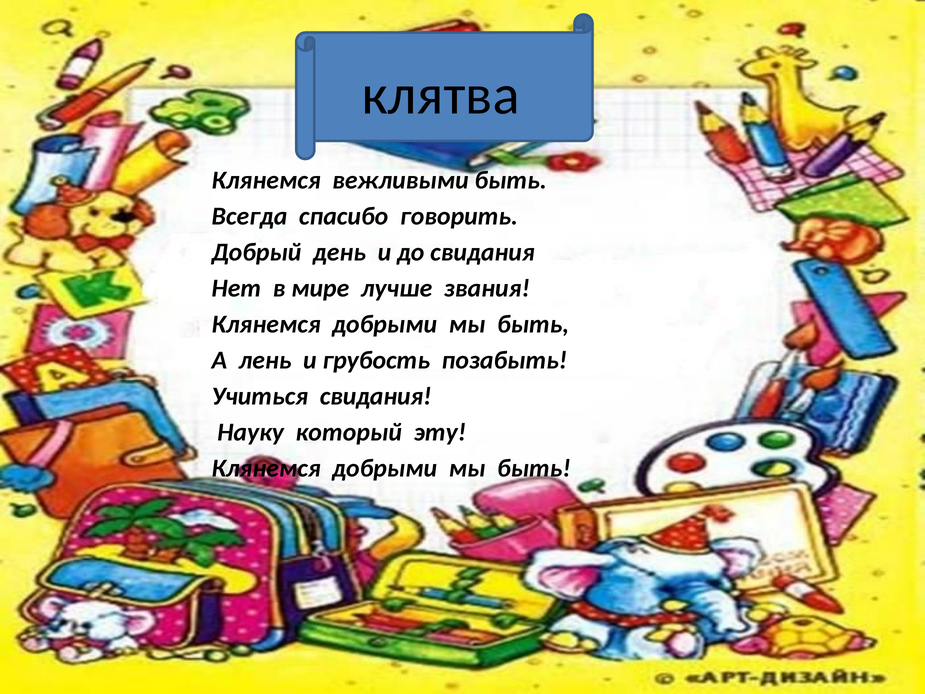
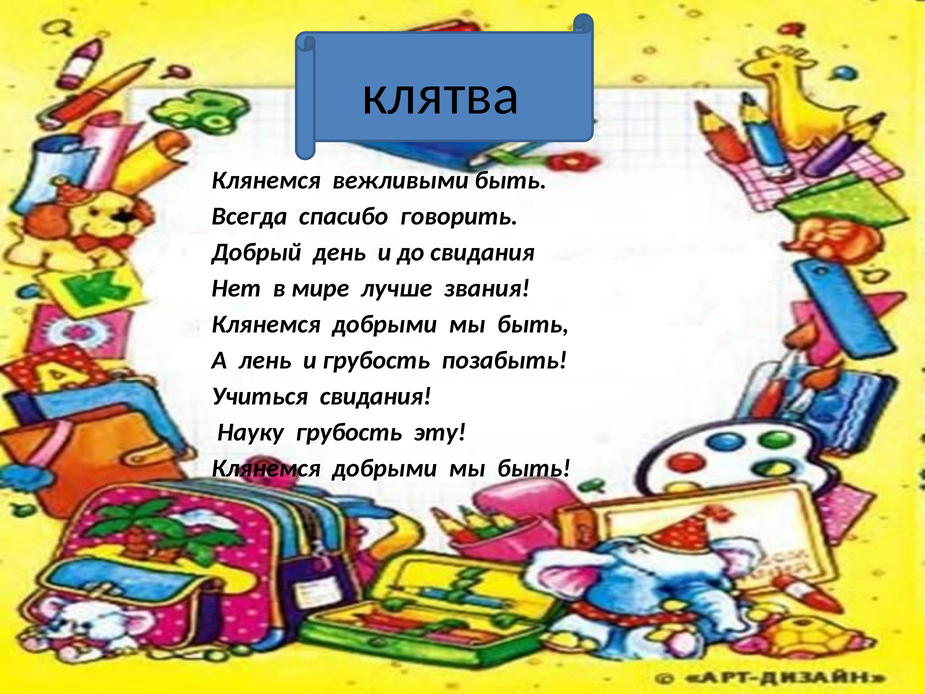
Науку который: который -> грубость (349, 432)
